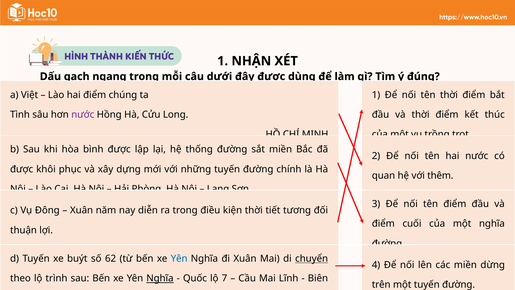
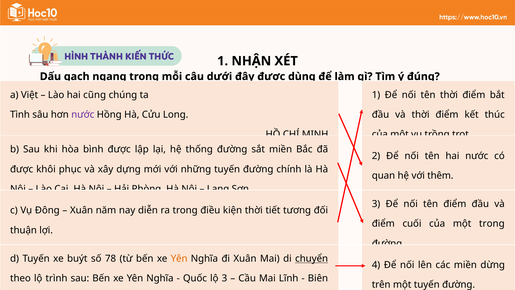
hai điểm: điểm -> cũng (95, 95)
một nghĩa: nghĩa -> trong (492, 224)
62: 62 -> 78 (111, 258)
Yên colour: blue -> orange (179, 258)
Nghĩa underline: present -> none (160, 278)
lộ 7: 7 -> 3 (224, 278)
